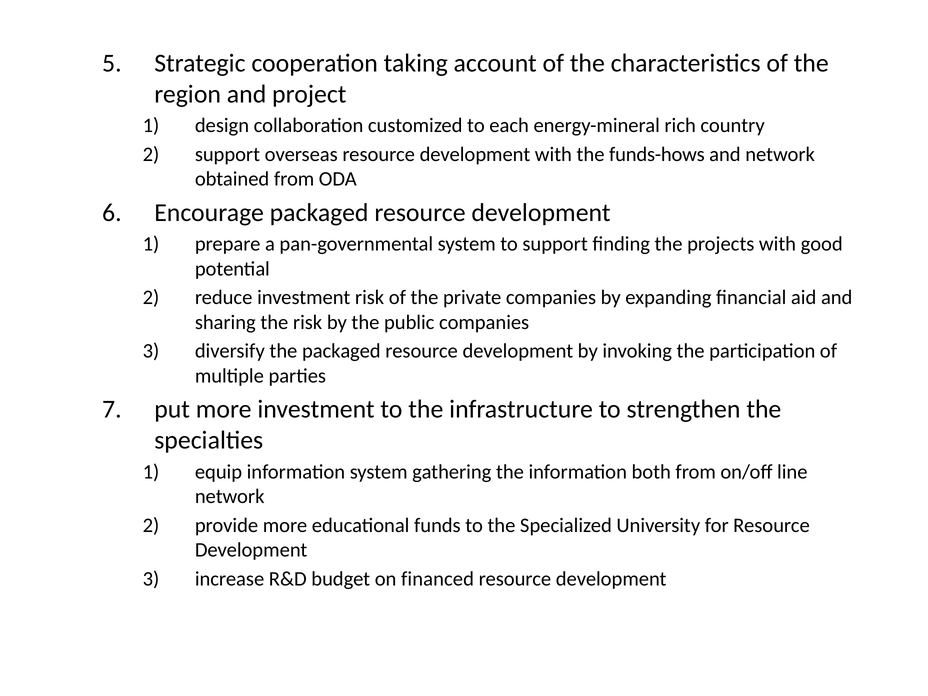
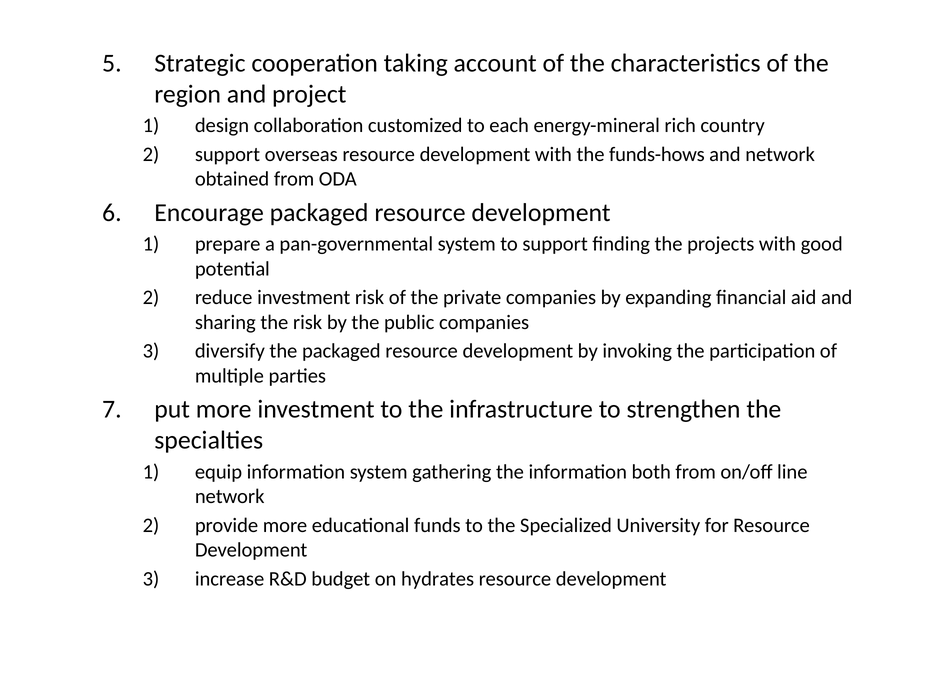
financed: financed -> hydrates (438, 579)
